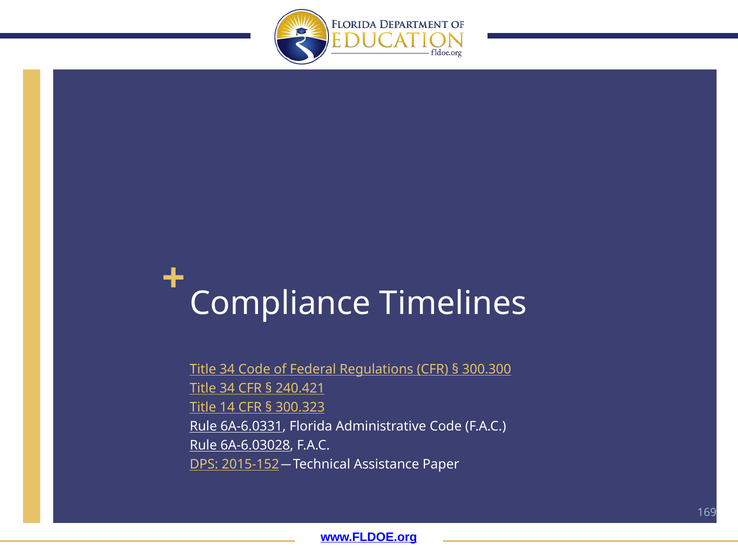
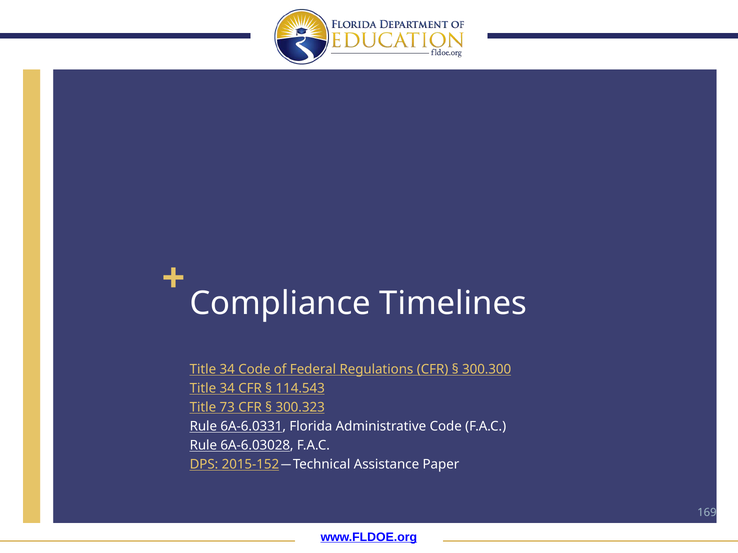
240.421: 240.421 -> 114.543 (300, 389)
14: 14 -> 73 (227, 408)
